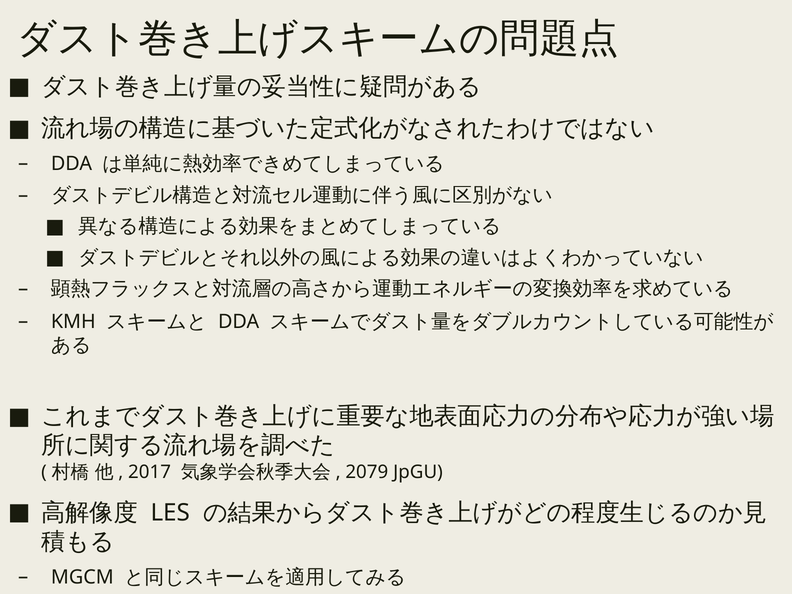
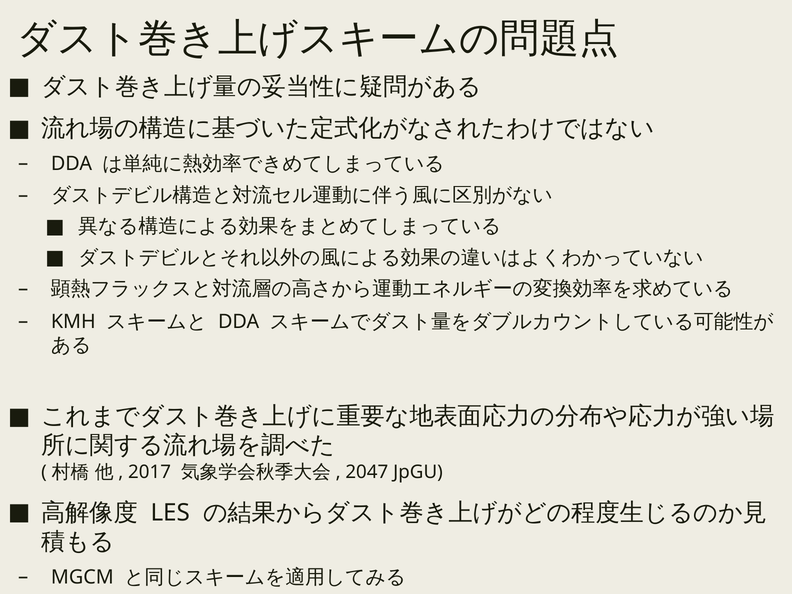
2079: 2079 -> 2047 (367, 472)
